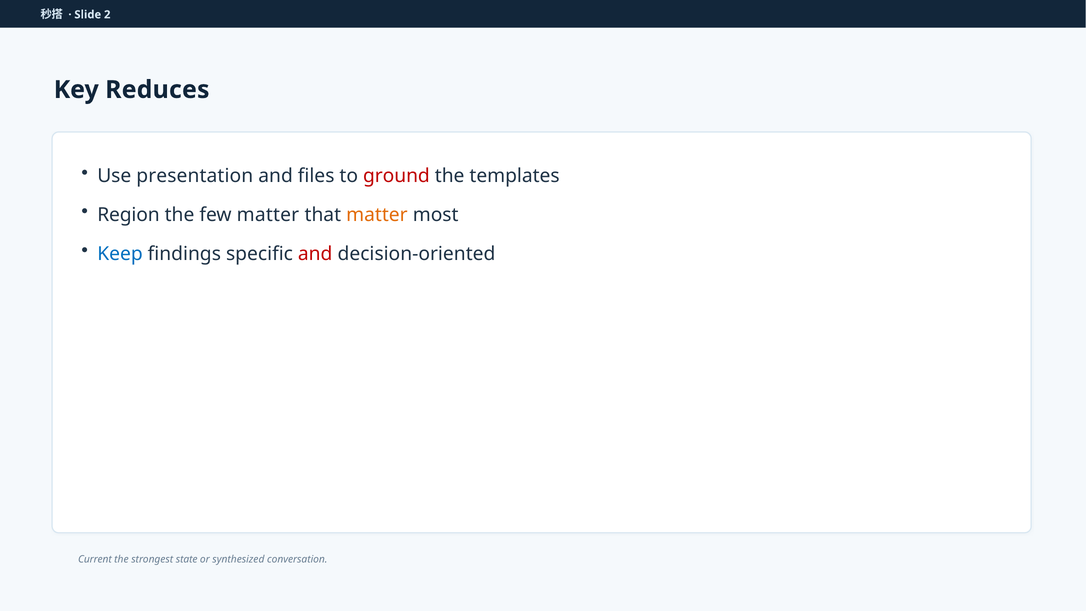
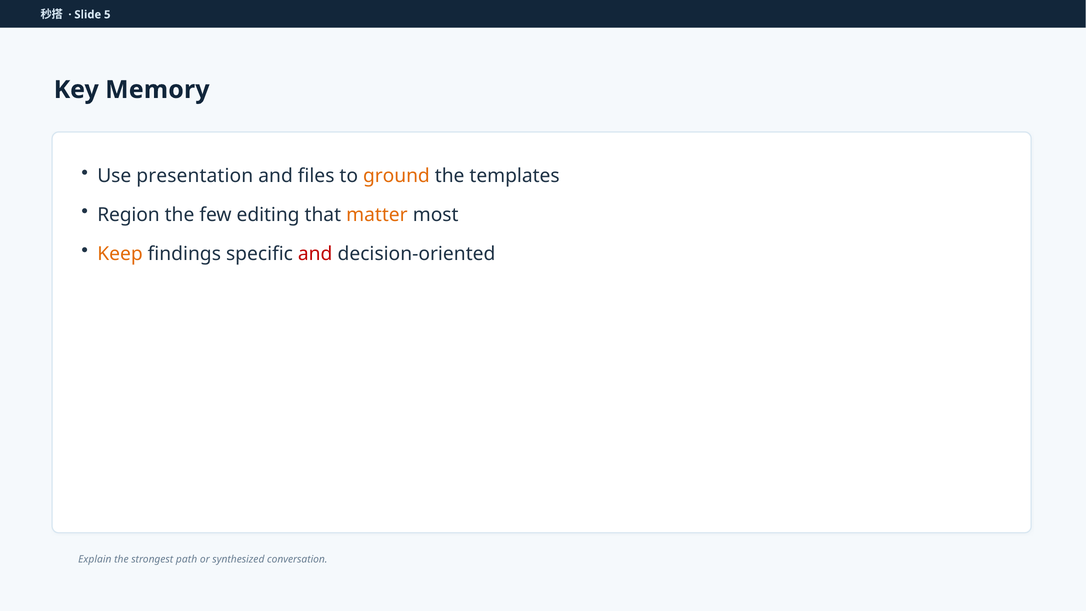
2: 2 -> 5 (107, 15)
Reduces: Reduces -> Memory (157, 90)
ground colour: red -> orange (396, 176)
few matter: matter -> editing (268, 215)
Keep colour: blue -> orange (120, 254)
Current: Current -> Explain (95, 559)
state: state -> path (187, 559)
